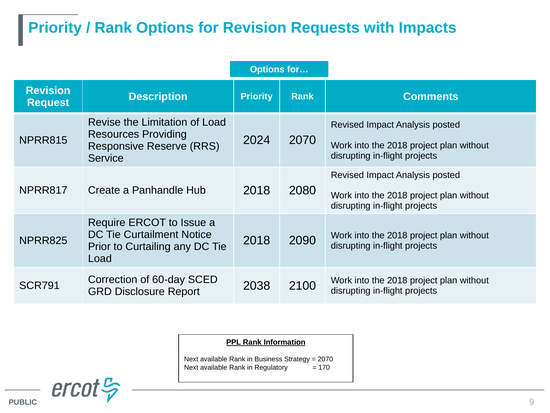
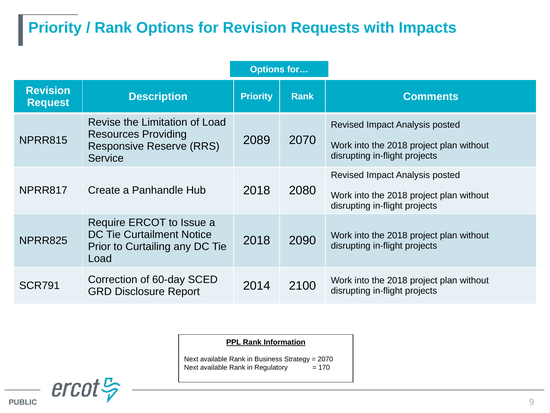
2024: 2024 -> 2089 (257, 140)
2038: 2038 -> 2014 (257, 285)
